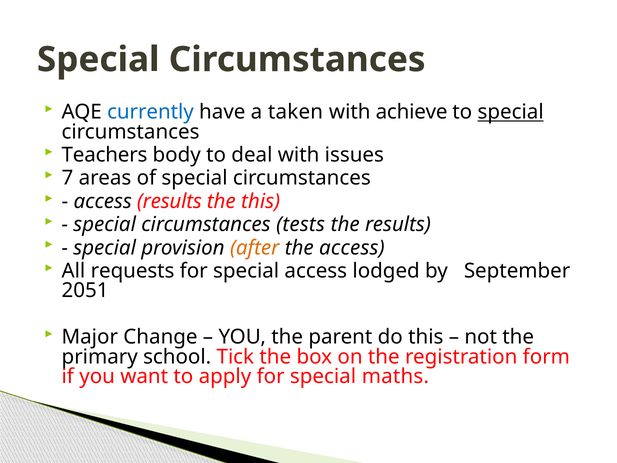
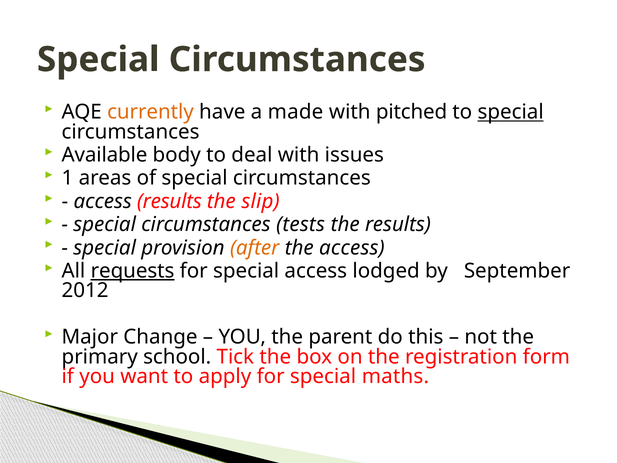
currently colour: blue -> orange (150, 112)
taken: taken -> made (296, 112)
achieve: achieve -> pitched (412, 112)
Teachers: Teachers -> Available (104, 155)
7: 7 -> 1 (67, 178)
the this: this -> slip (261, 201)
requests underline: none -> present (133, 271)
2051: 2051 -> 2012 (85, 291)
